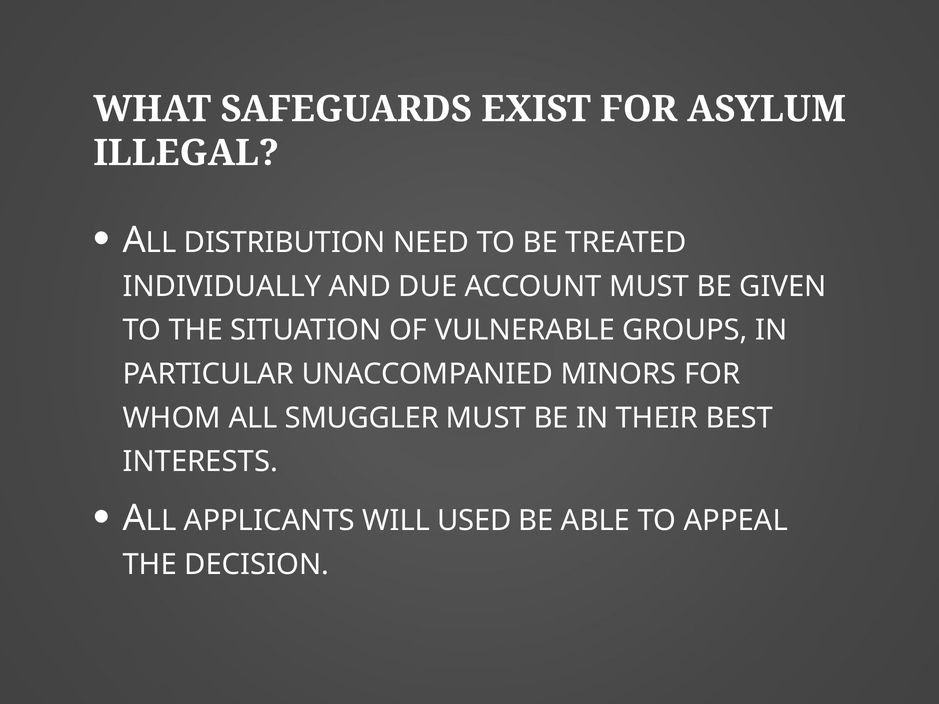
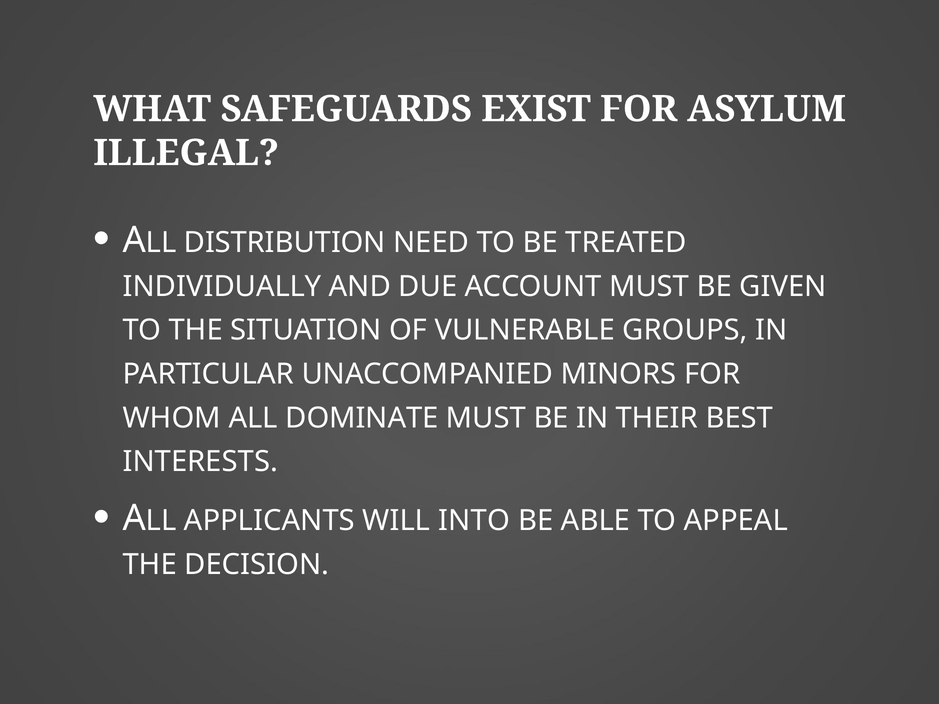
SMUGGLER: SMUGGLER -> DOMINATE (362, 418)
USED: USED -> INTO (474, 521)
